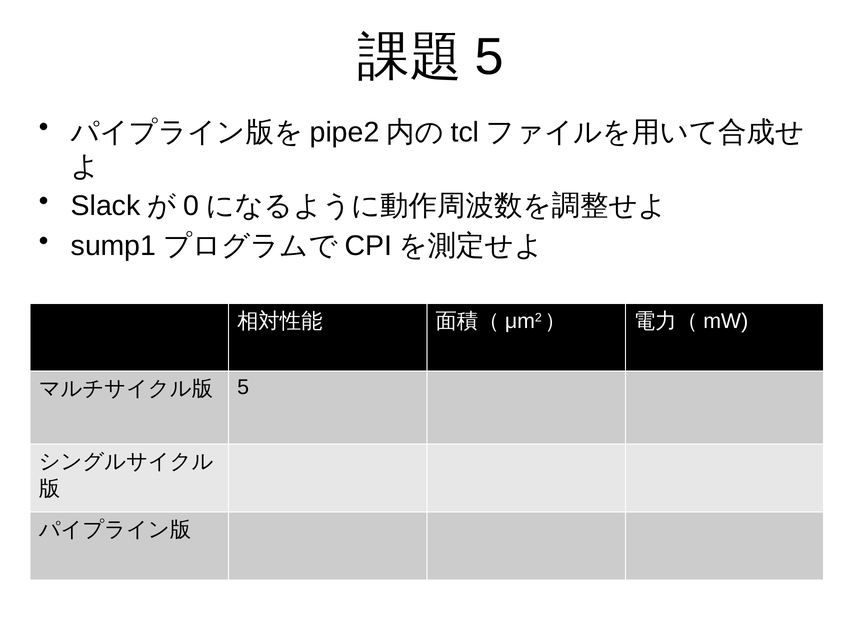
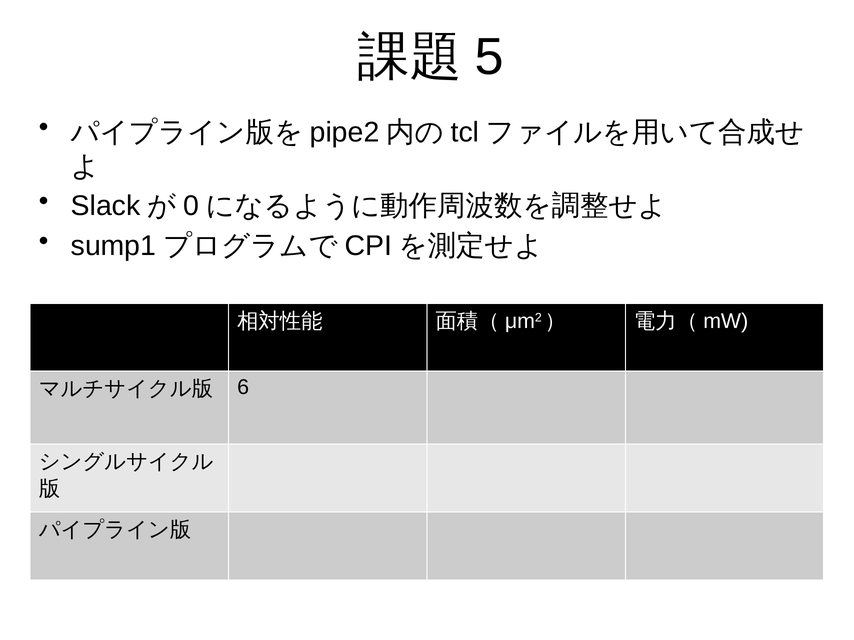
5: 5 -> 6 (243, 388)
